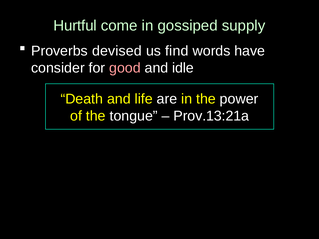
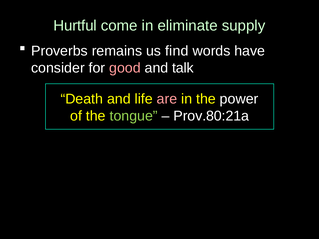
gossiped: gossiped -> eliminate (188, 26)
devised: devised -> remains (117, 51)
idle: idle -> talk (183, 68)
are colour: white -> pink (167, 99)
tongue colour: white -> light green (134, 116)
Prov.13:21a: Prov.13:21a -> Prov.80:21a (211, 116)
